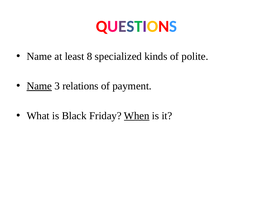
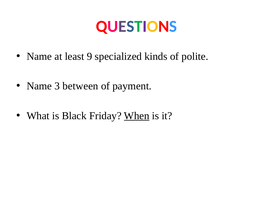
8: 8 -> 9 (90, 56)
Name underline: present -> none (39, 86)
relations: relations -> between (80, 86)
